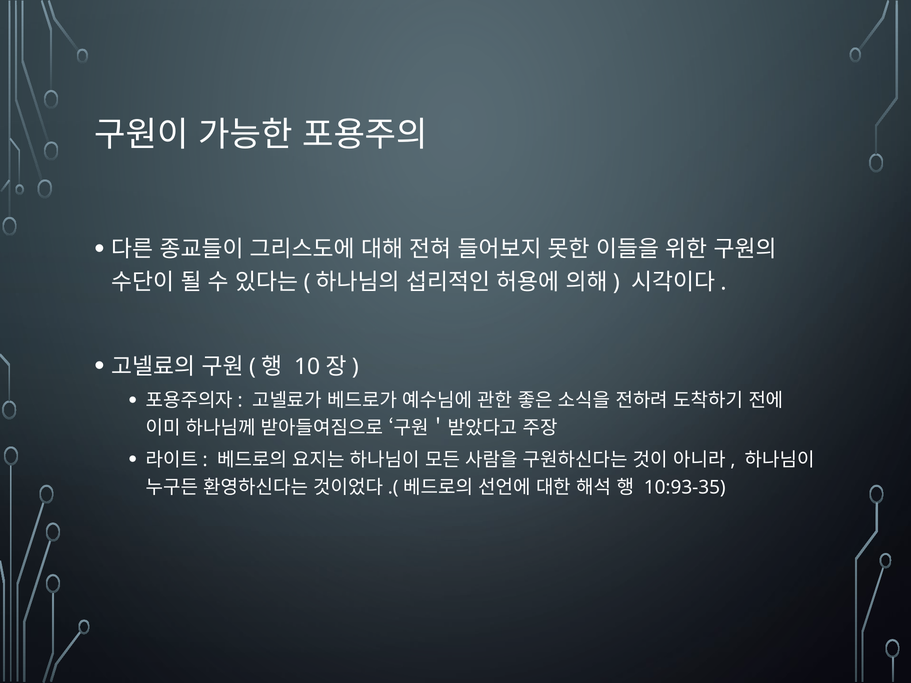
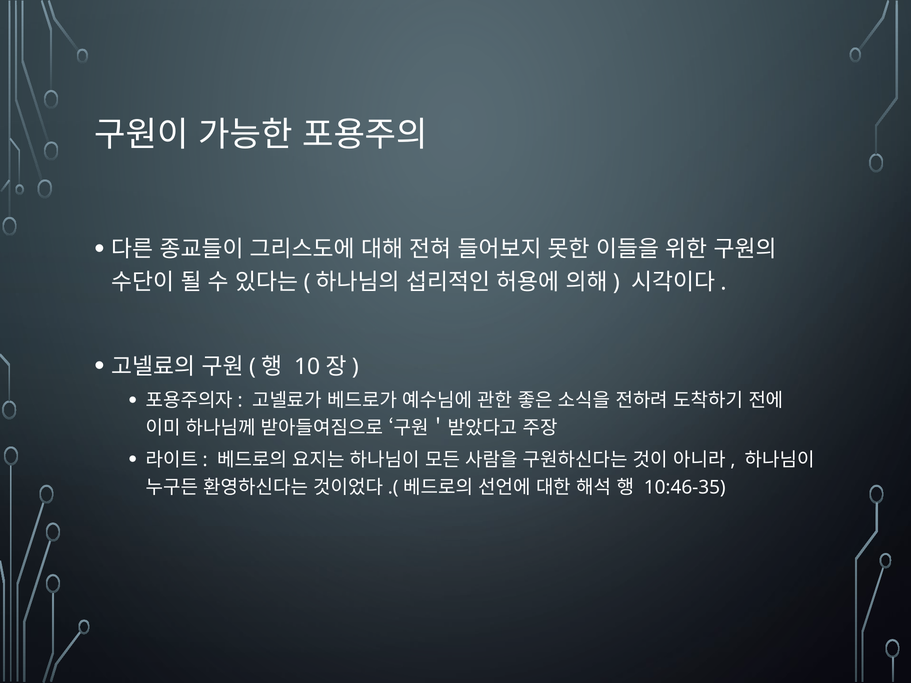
10:93-35: 10:93-35 -> 10:46-35 (685, 488)
